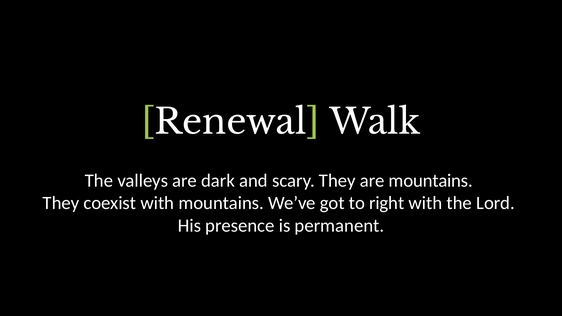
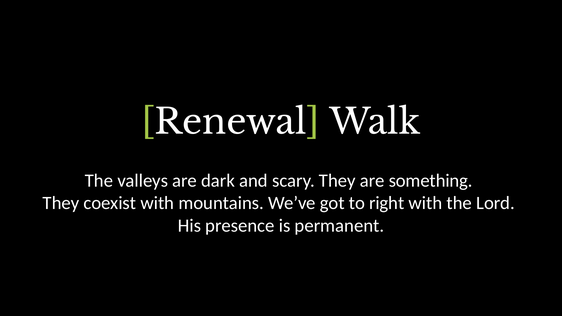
are mountains: mountains -> something (431, 181)
